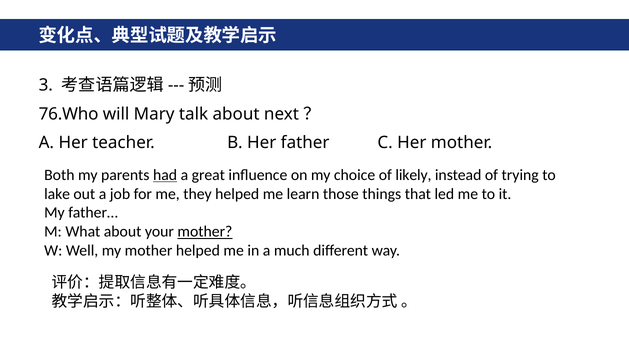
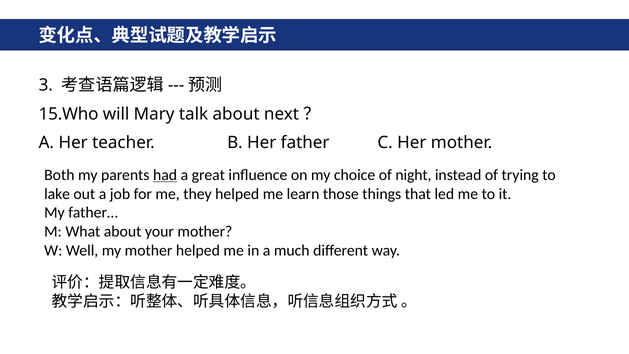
76.Who: 76.Who -> 15.Who (69, 114)
likely: likely -> night (413, 175)
mother underline: present -> none (205, 231)
